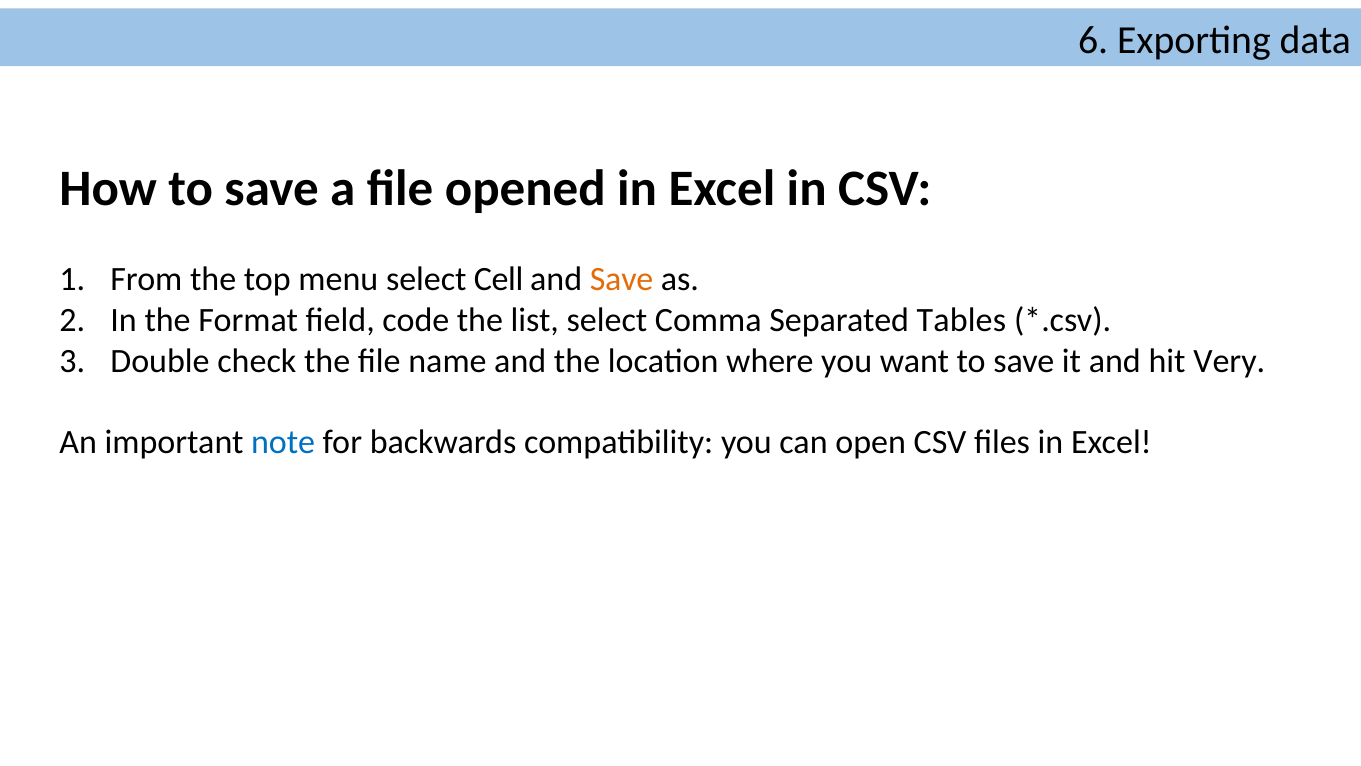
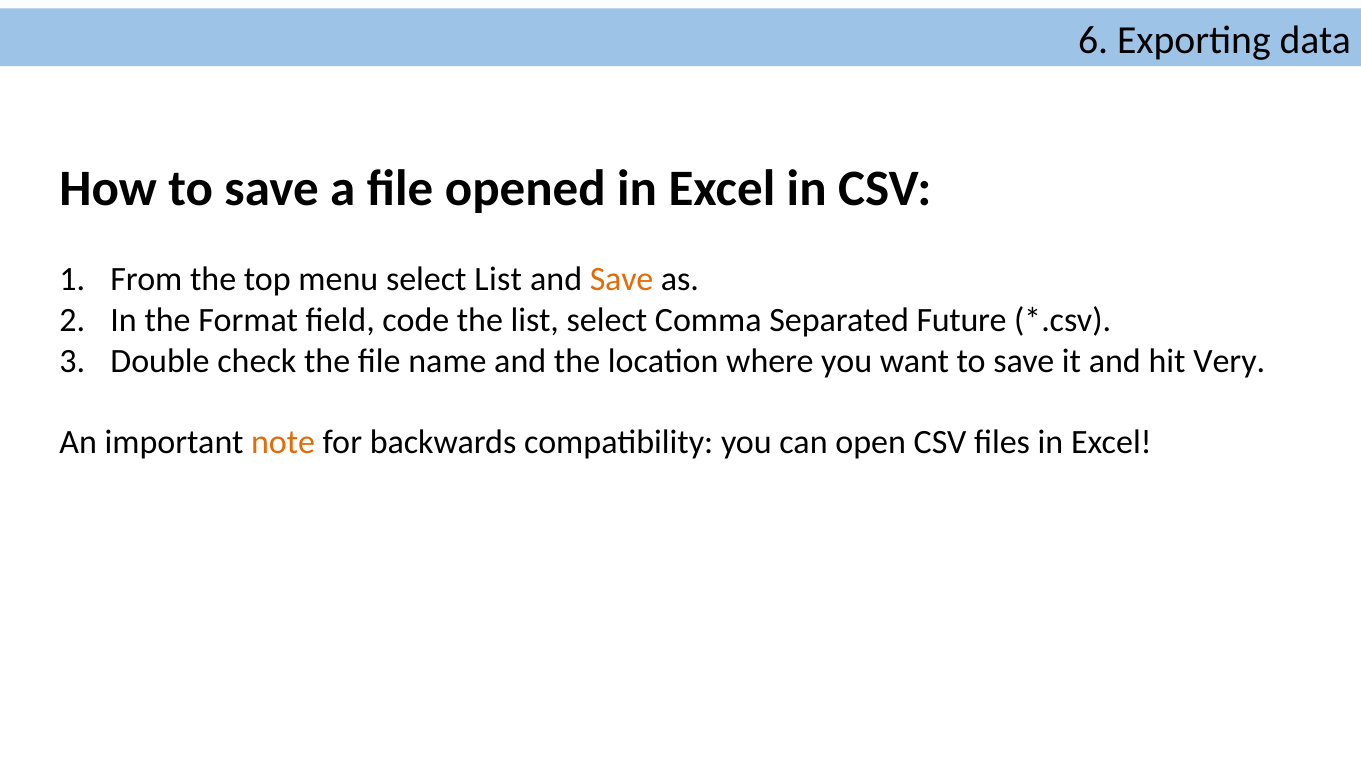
select Cell: Cell -> List (498, 279)
Tables: Tables -> Future (962, 320)
note colour: blue -> orange (283, 442)
